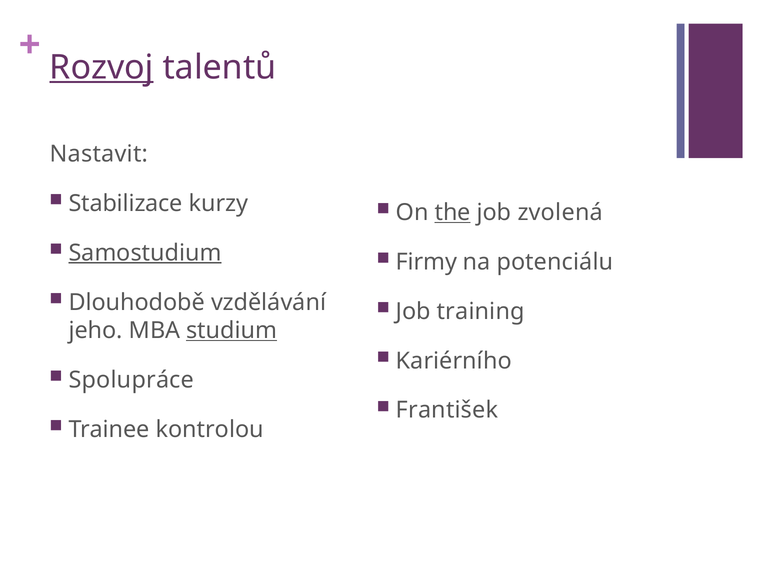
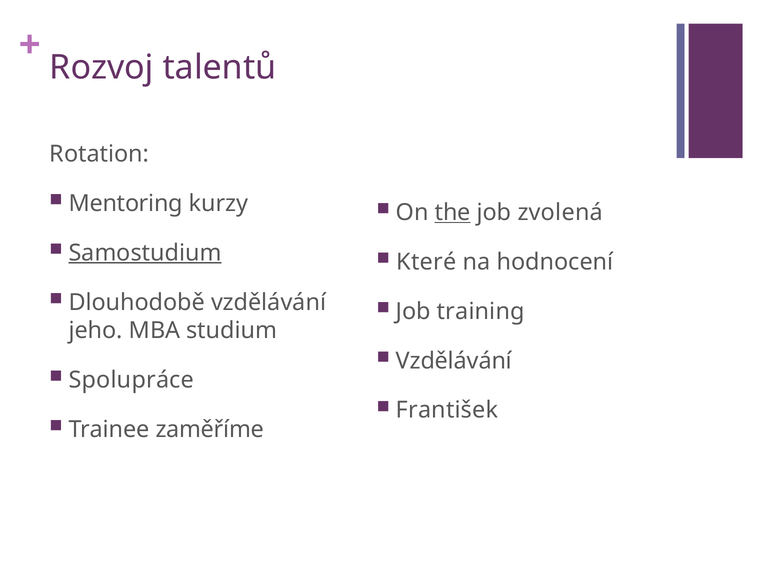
Rozvoj underline: present -> none (102, 67)
Nastavit: Nastavit -> Rotation (99, 154)
Stabilizace: Stabilizace -> Mentoring (126, 203)
Firmy: Firmy -> Které (426, 262)
potenciálu: potenciálu -> hodnocení (555, 262)
studium underline: present -> none (232, 330)
Kariérního: Kariérního -> Vzdělávání (454, 360)
kontrolou: kontrolou -> zaměříme (210, 429)
